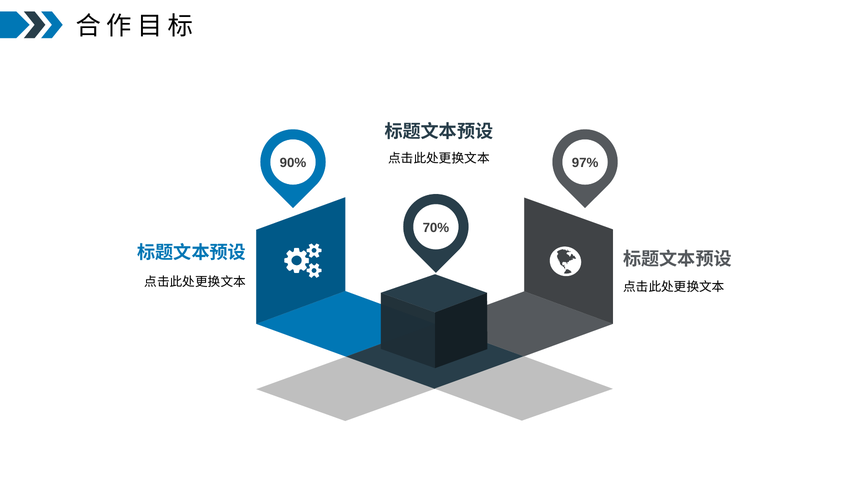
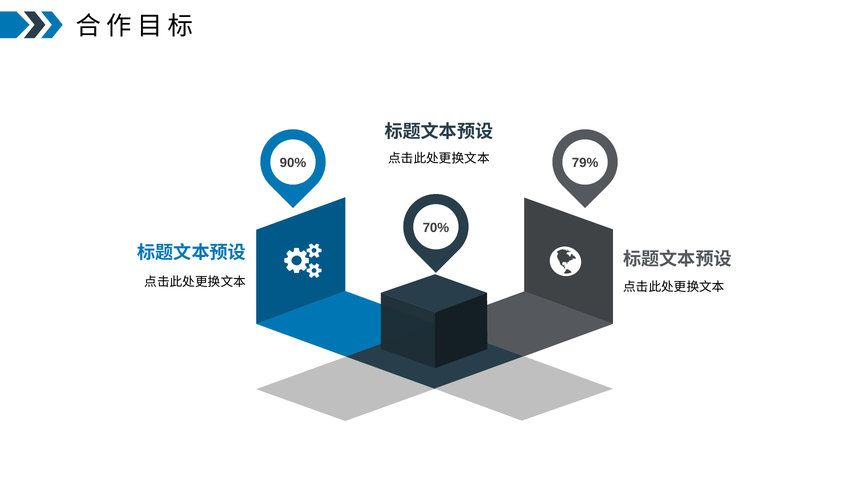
97%: 97% -> 79% (585, 163)
